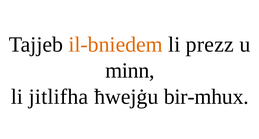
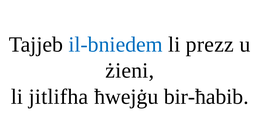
il-bniedem colour: orange -> blue (116, 45)
minn: minn -> żieni (130, 71)
bir-mhux: bir-mhux -> bir-ħabib (206, 97)
